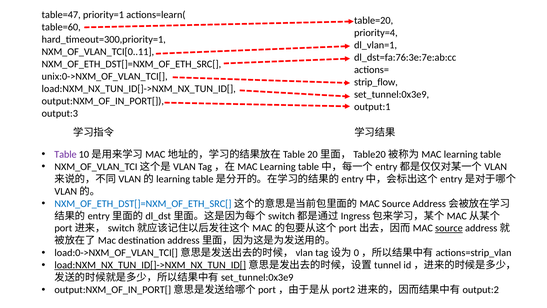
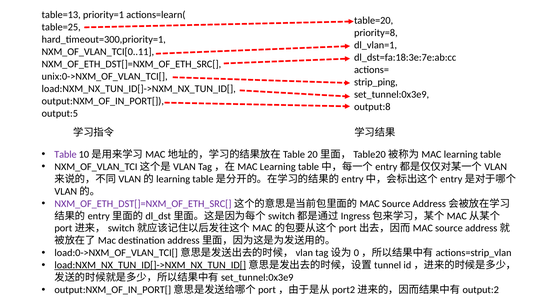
table=47: table=47 -> table=13 (61, 15)
table=60: table=60 -> table=25 (61, 27)
priority=4: priority=4 -> priority=8 (376, 33)
dl_dst=fa:76:3e:7e:ab:cc: dl_dst=fa:76:3e:7e:ab:cc -> dl_dst=fa:18:3e:7e:ab:cc (405, 57)
strip_flow: strip_flow -> strip_ping (376, 82)
output:1: output:1 -> output:8 (372, 107)
output:3: output:3 -> output:5 (60, 113)
NXM_OF_ETH_DST[]=NXM_OF_ETH_SRC[ colour: blue -> purple (143, 203)
source underline: present -> none (449, 228)
